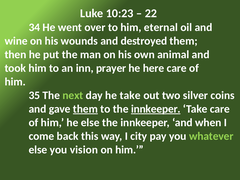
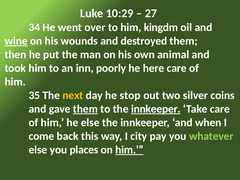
10:23: 10:23 -> 10:29 (120, 13)
22: 22 -> 27 (151, 13)
eternal: eternal -> kingdm (161, 27)
wine underline: none -> present (16, 41)
prayer: prayer -> poorly (111, 68)
next colour: light green -> yellow (73, 95)
he take: take -> stop (130, 95)
vision: vision -> places (84, 150)
him underline: none -> present (130, 150)
